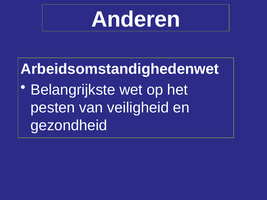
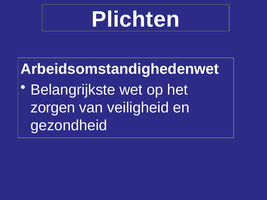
Anderen: Anderen -> Plichten (136, 19)
pesten: pesten -> zorgen (53, 108)
